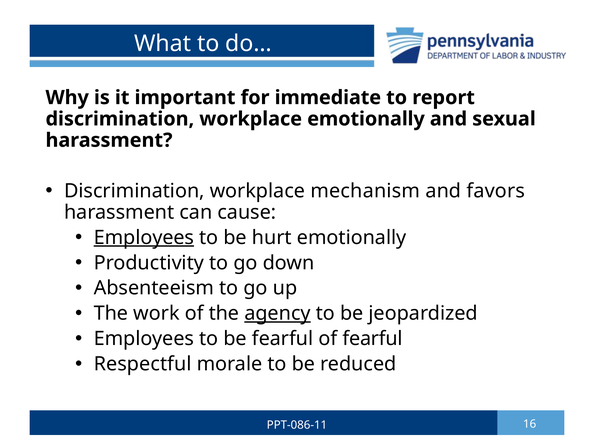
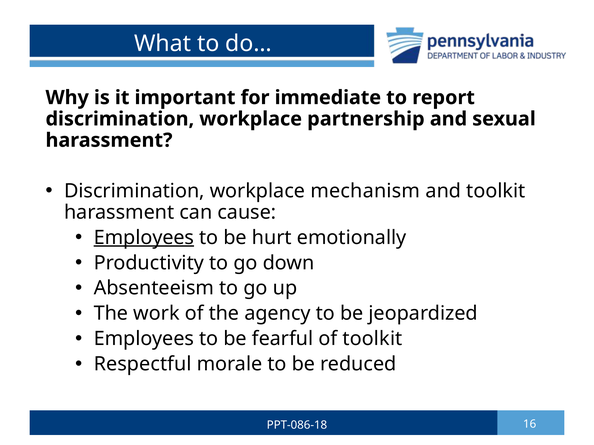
workplace emotionally: emotionally -> partnership (366, 119)
and favors: favors -> toolkit (496, 191)
agency underline: present -> none (277, 314)
of fearful: fearful -> toolkit (372, 339)
PPT-086-11: PPT-086-11 -> PPT-086-18 (297, 426)
